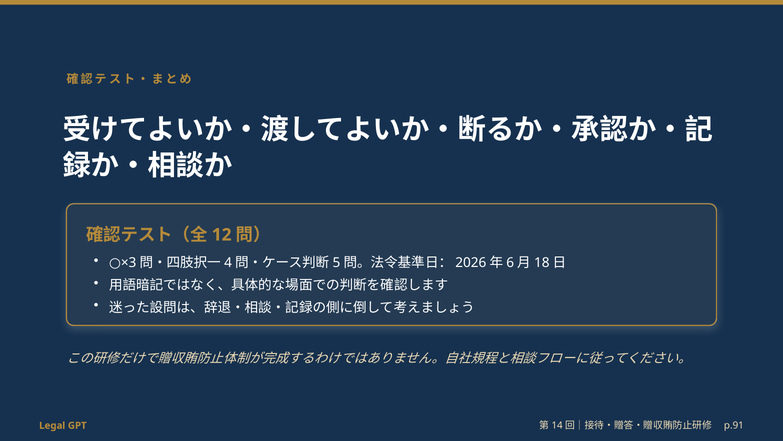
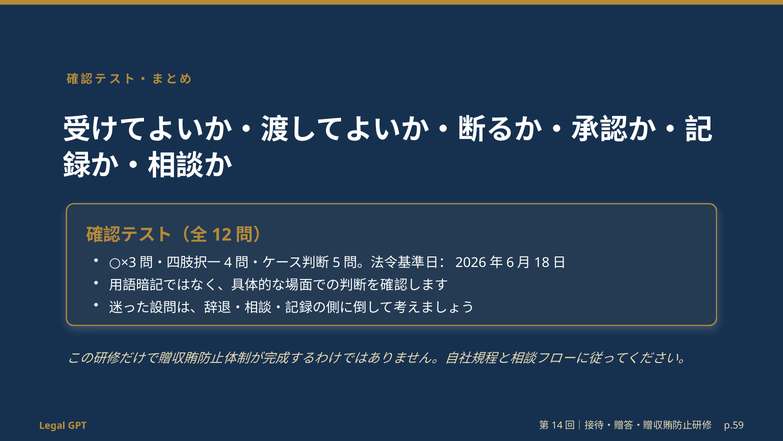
p.91: p.91 -> p.59 (734, 425)
